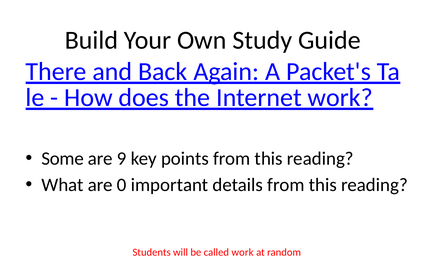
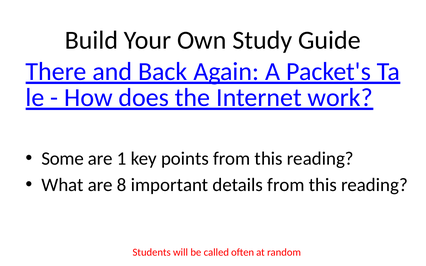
9: 9 -> 1 (122, 159)
0: 0 -> 8 (122, 185)
called work: work -> often (243, 253)
